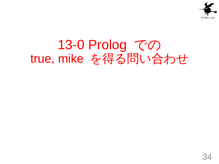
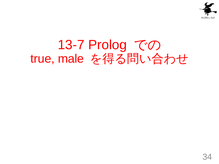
13-0: 13-0 -> 13-7 (71, 45)
mike: mike -> male (71, 59)
